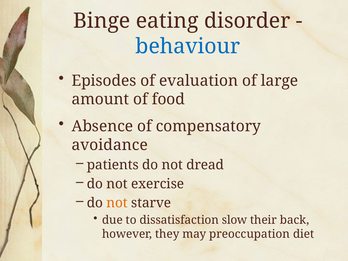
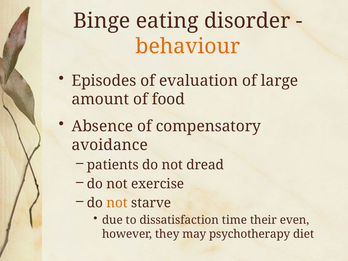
behaviour colour: blue -> orange (188, 46)
slow: slow -> time (234, 220)
back: back -> even (295, 220)
preoccupation: preoccupation -> psychotherapy (250, 234)
